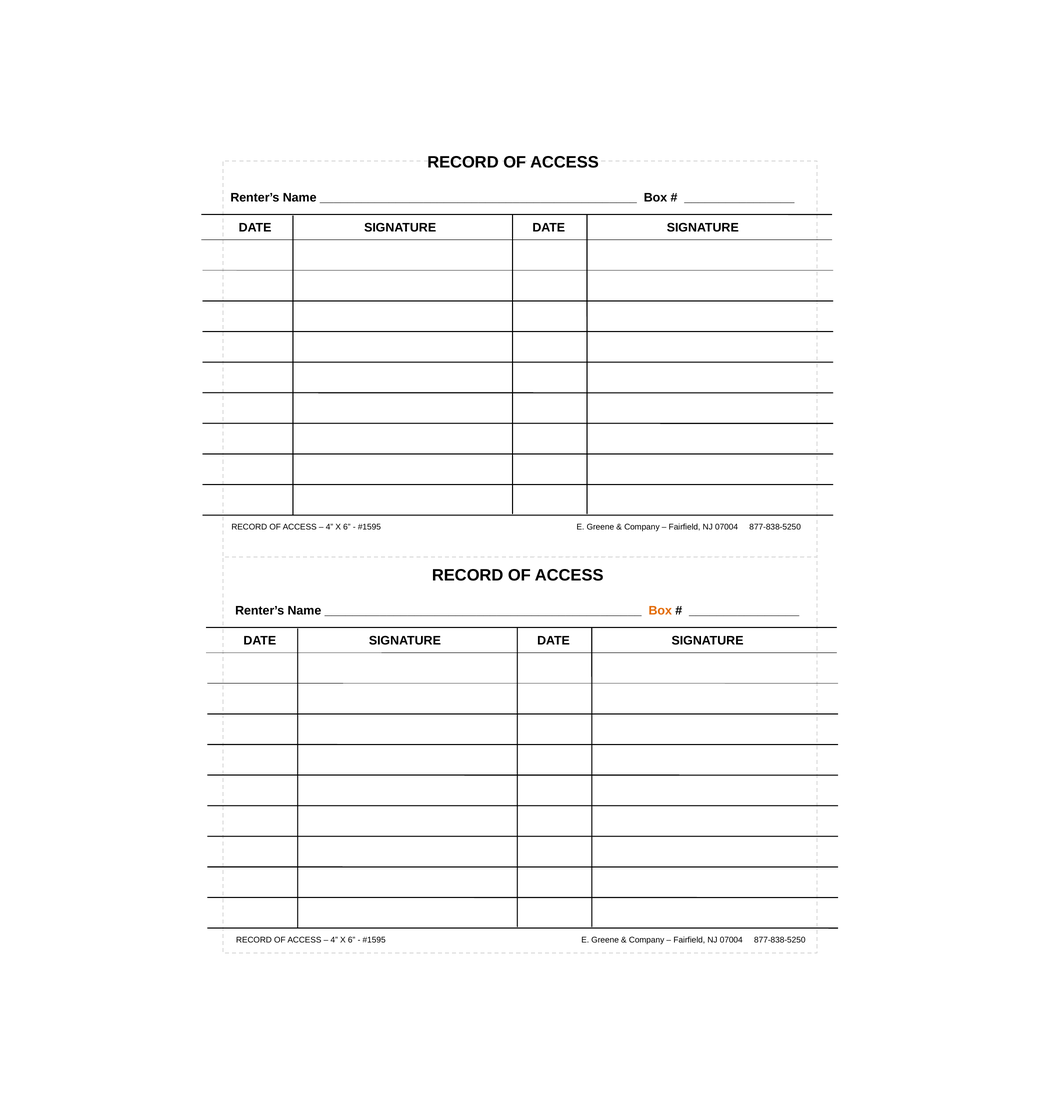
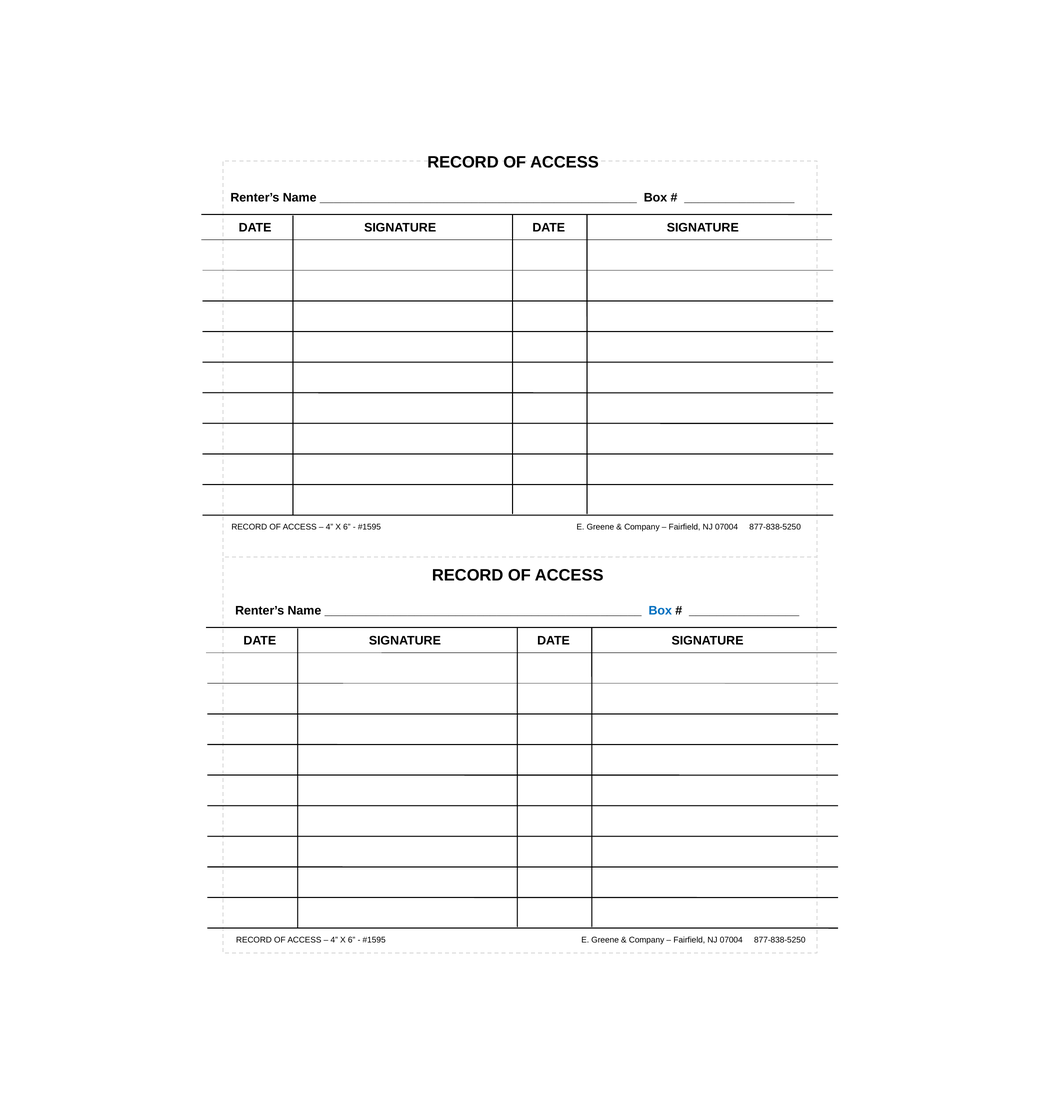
Box colour: orange -> blue (660, 611)
